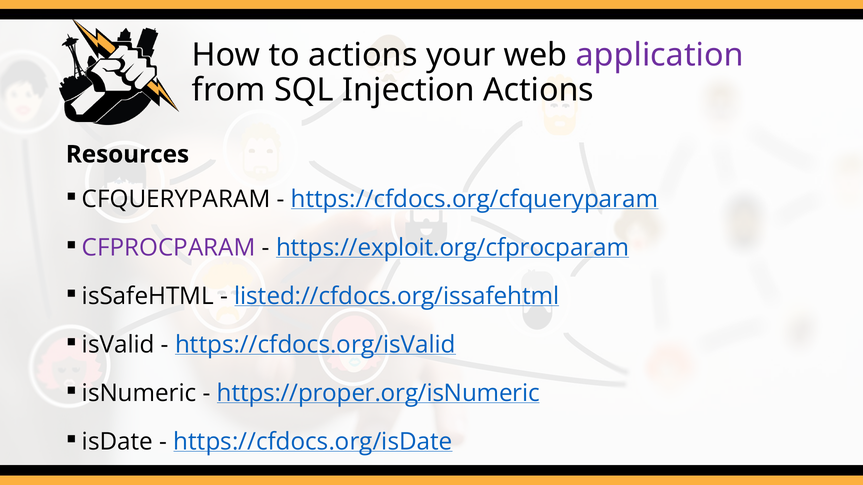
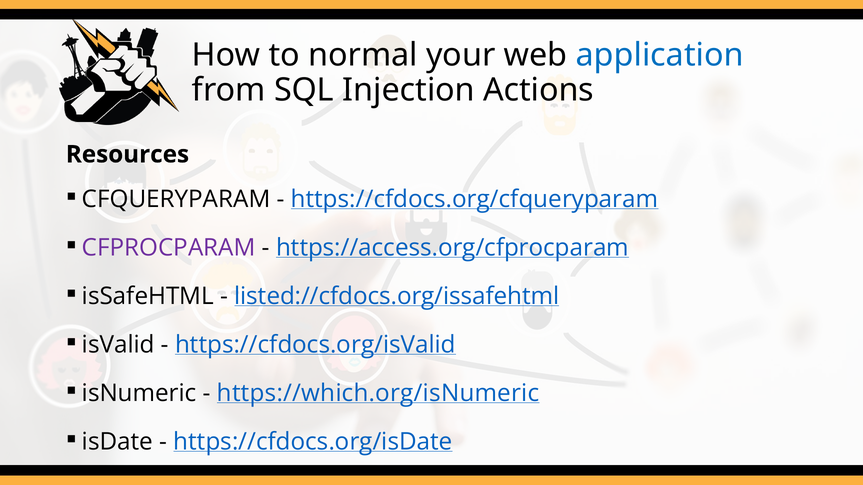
to actions: actions -> normal (363, 55)
application colour: purple -> blue (660, 55)
https://exploit.org/cfprocparam: https://exploit.org/cfprocparam -> https://access.org/cfprocparam (453, 248)
https://proper.org/isNumeric: https://proper.org/isNumeric -> https://which.org/isNumeric (378, 394)
